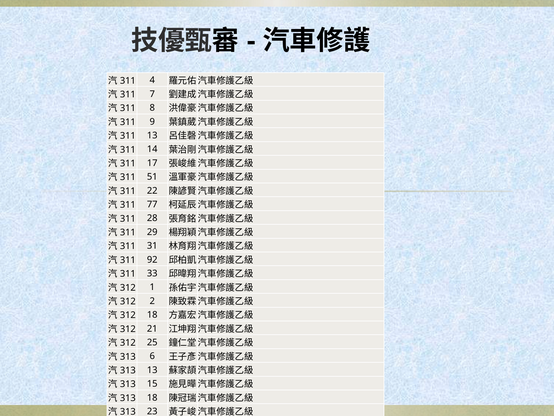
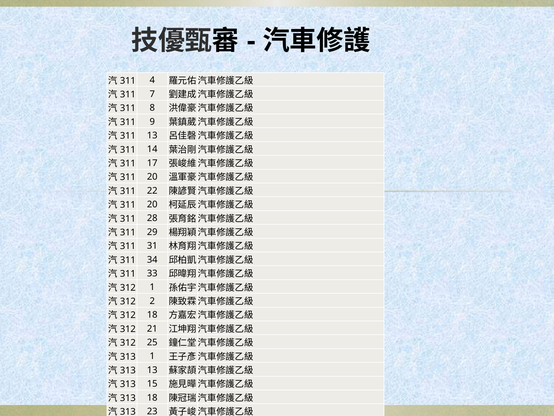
51: 51 -> 20 (152, 177)
77: 77 -> 20 (152, 204)
92: 92 -> 34 (152, 259)
6: 6 -> 1 (152, 356)
